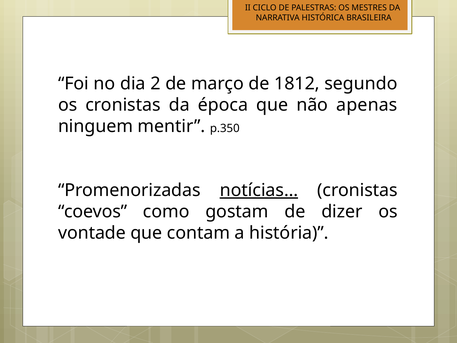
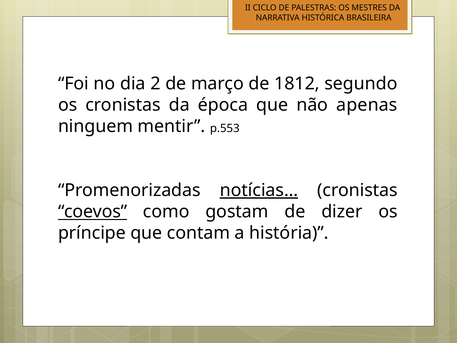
p.350: p.350 -> p.553 (225, 128)
coevos underline: none -> present (93, 212)
vontade: vontade -> príncipe (92, 233)
